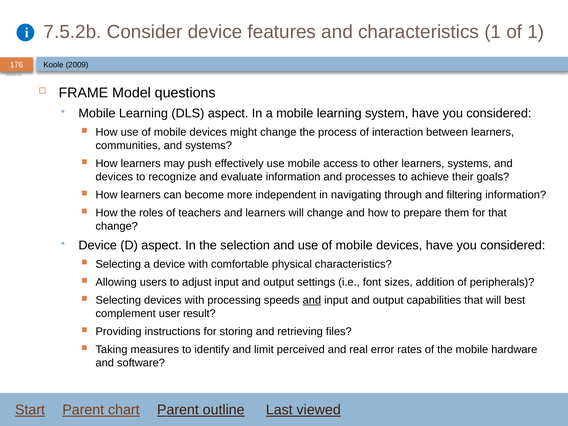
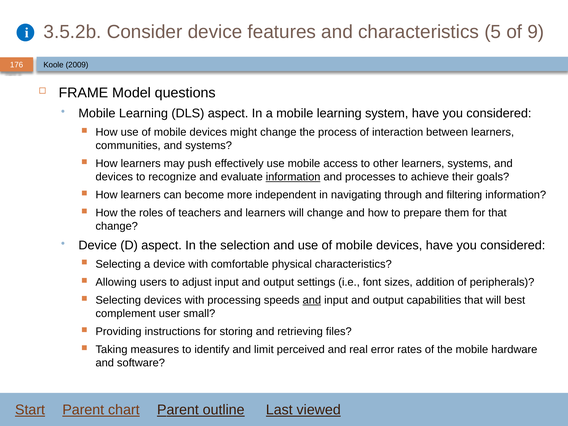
7.5.2b: 7.5.2b -> 3.5.2b (73, 32)
characteristics 1: 1 -> 5 (493, 32)
of 1: 1 -> 9 (536, 32)
information underline: none -> present (293, 177)
result: result -> small (199, 313)
